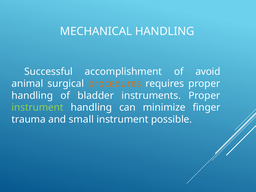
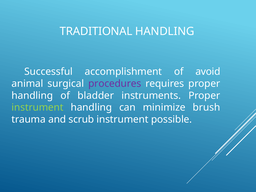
MECHANICAL: MECHANICAL -> TRADITIONAL (96, 31)
procedures colour: orange -> purple (115, 84)
finger: finger -> brush (206, 107)
small: small -> scrub (81, 119)
